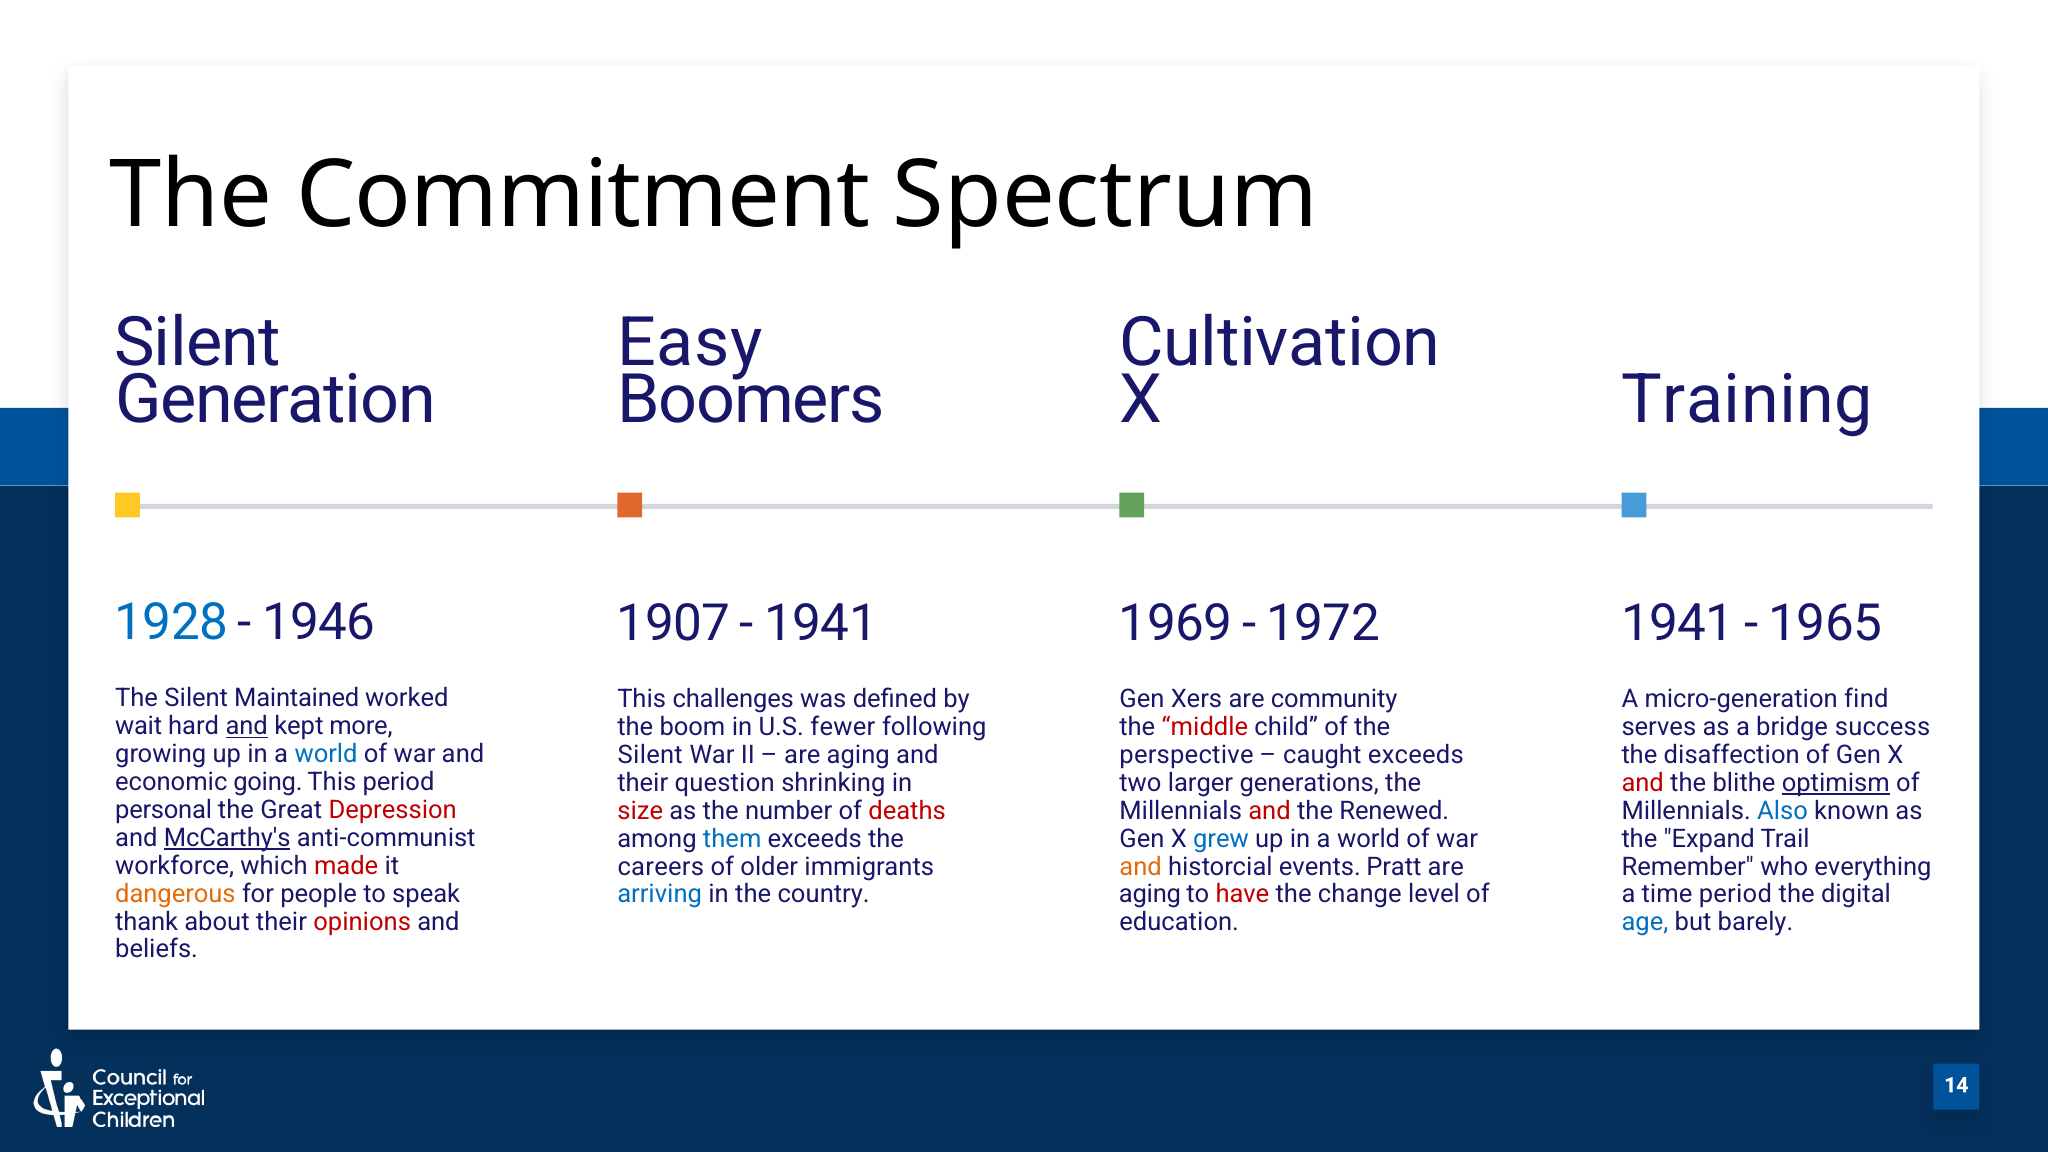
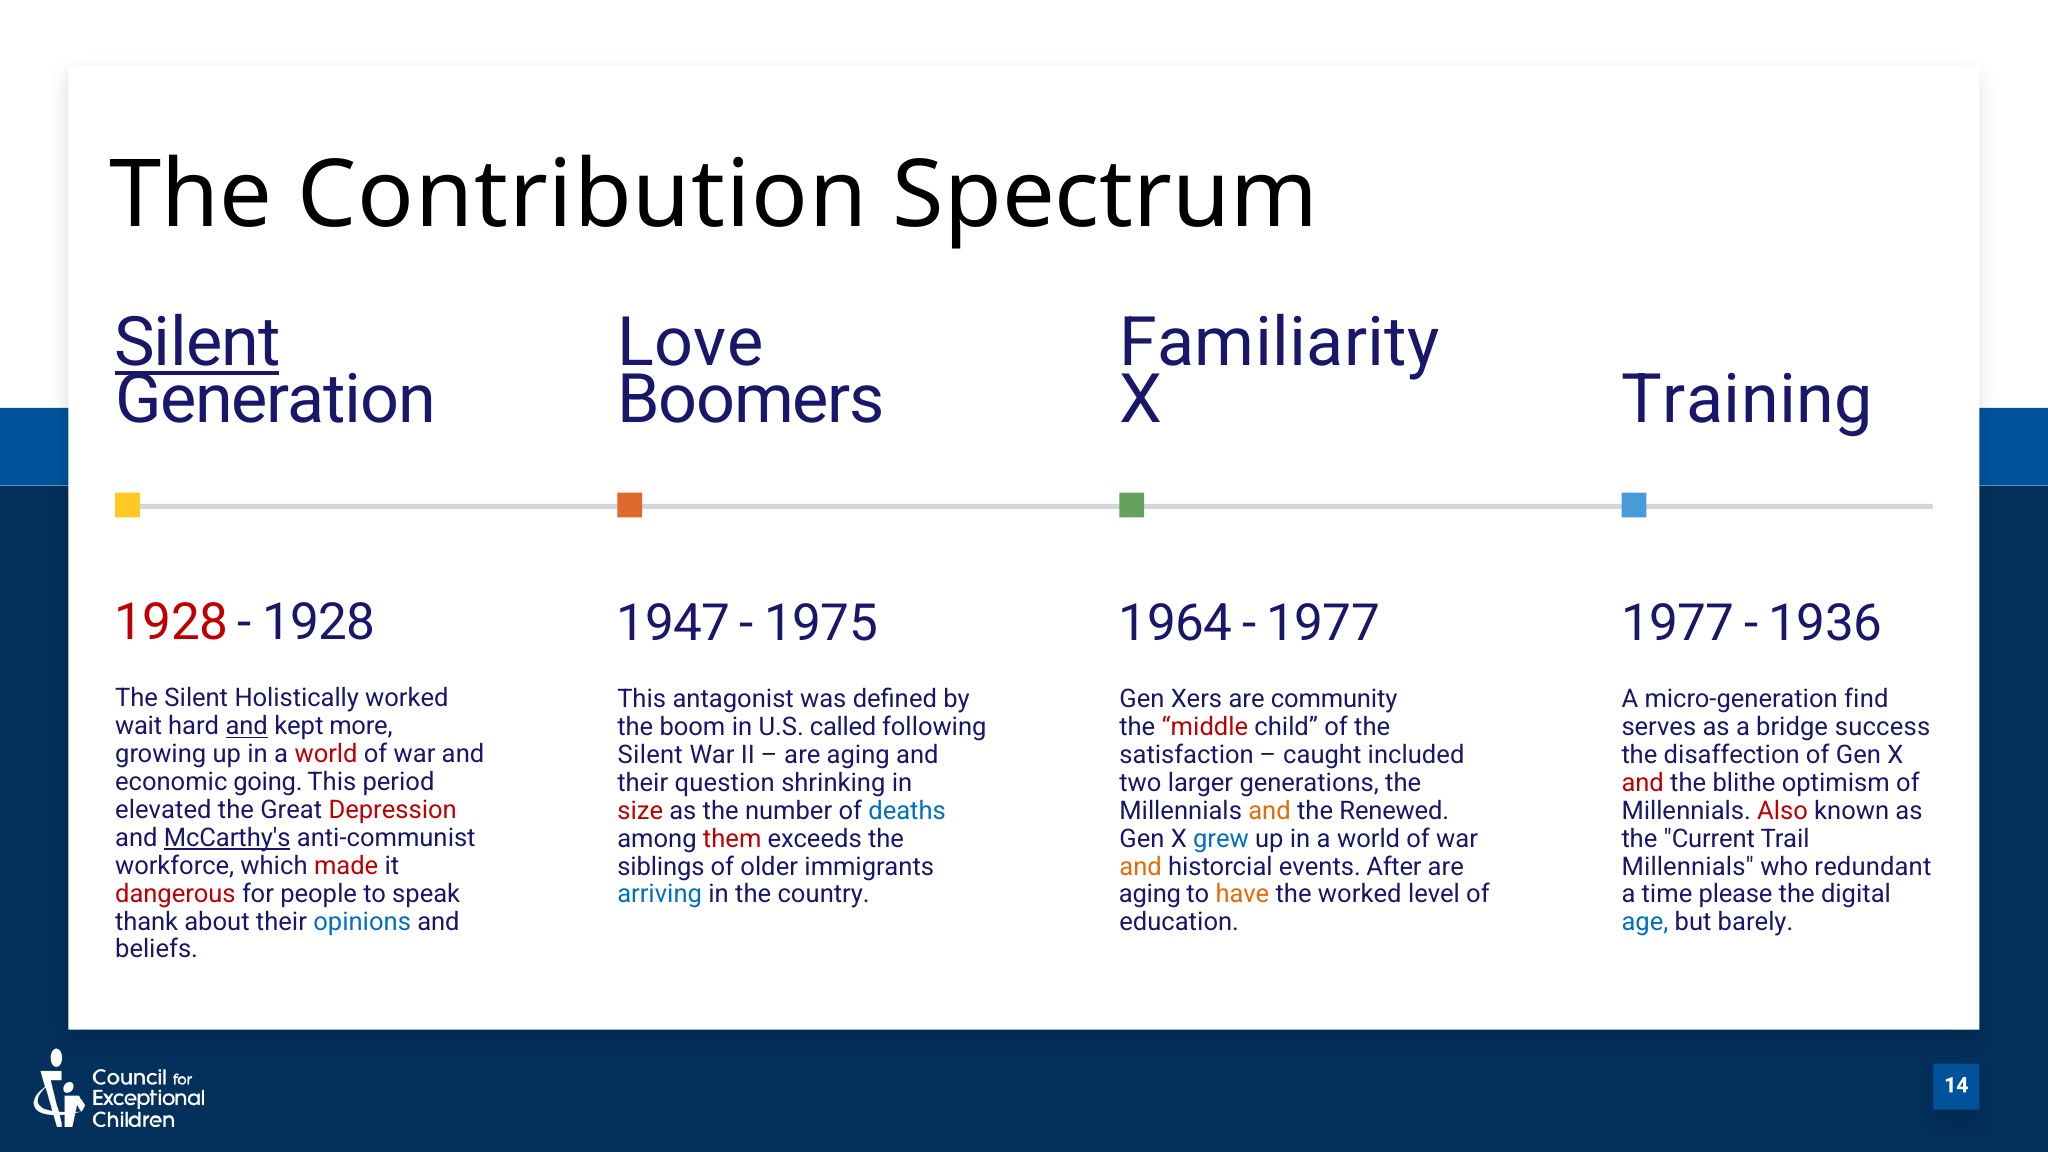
Commitment: Commitment -> Contribution (582, 196)
Silent underline: none -> present (198, 343)
Easy: Easy -> Love (690, 343)
Cultivation: Cultivation -> Familiarity (1280, 343)
1928 colour: blue -> red (171, 623)
1946: 1946 -> 1928 (319, 623)
1907: 1907 -> 1947 (674, 624)
1941: 1941 -> 1975 (821, 624)
1969: 1969 -> 1964 (1176, 624)
1972: 1972 -> 1977 (1323, 624)
1941: 1941 -> 1977 (1678, 624)
1965: 1965 -> 1936 (1825, 624)
Maintained: Maintained -> Holistically (297, 699)
challenges: challenges -> antagonist (733, 699)
fewer: fewer -> called (843, 727)
world colour: blue -> red (326, 754)
perspective: perspective -> satisfaction (1187, 755)
caught exceeds: exceeds -> included (1416, 755)
optimism underline: present -> none (1836, 783)
personal: personal -> elevated (163, 810)
deaths colour: red -> blue (907, 811)
and colour: red -> orange (1270, 811)
Also colour: blue -> red (1783, 811)
them colour: blue -> red (732, 839)
Expand: Expand -> Current (1709, 839)
careers: careers -> siblings (661, 867)
Pratt: Pratt -> After (1394, 867)
Remember: Remember -> Millennials (1688, 867)
everything: everything -> redundant (1873, 867)
dangerous colour: orange -> red (175, 894)
have colour: red -> orange (1242, 895)
the change: change -> worked (1360, 895)
time period: period -> please (1736, 895)
opinions colour: red -> blue (362, 922)
